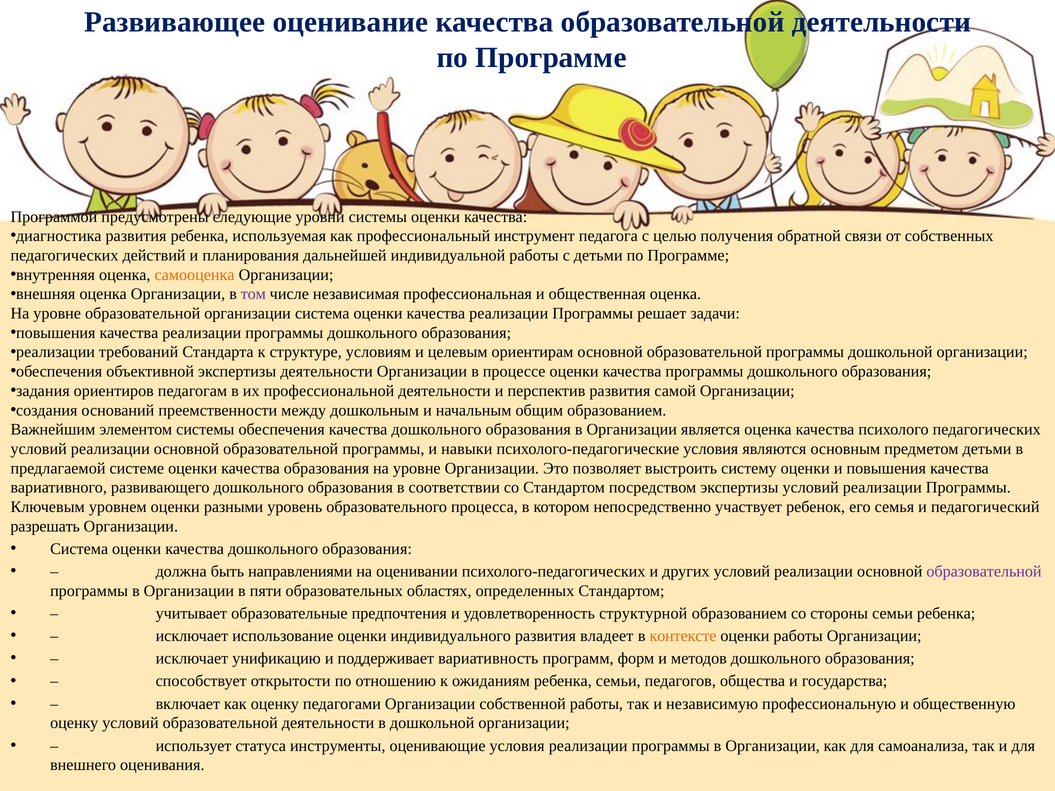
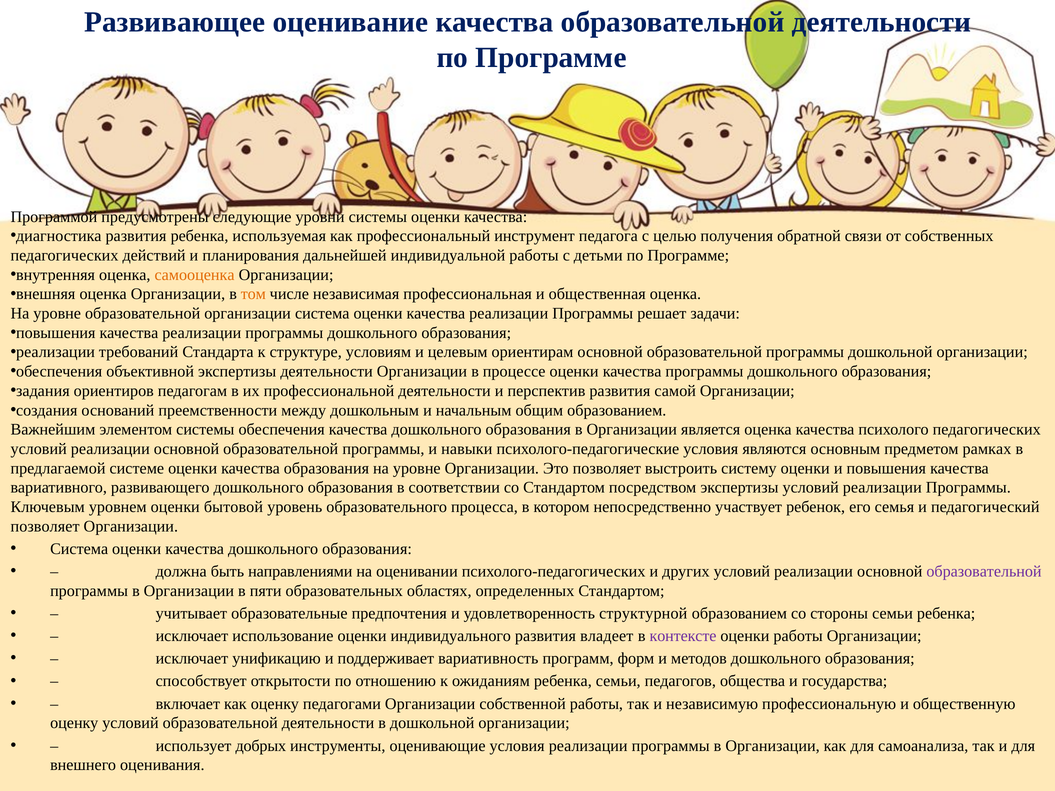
том colour: purple -> orange (253, 294)
предметом детьми: детьми -> рамках (987, 449)
разными: разными -> бытовой (233, 507)
разрешать: разрешать -> позволяет (45, 526)
контексте colour: orange -> purple (683, 636)
статуса: статуса -> добрых (261, 746)
